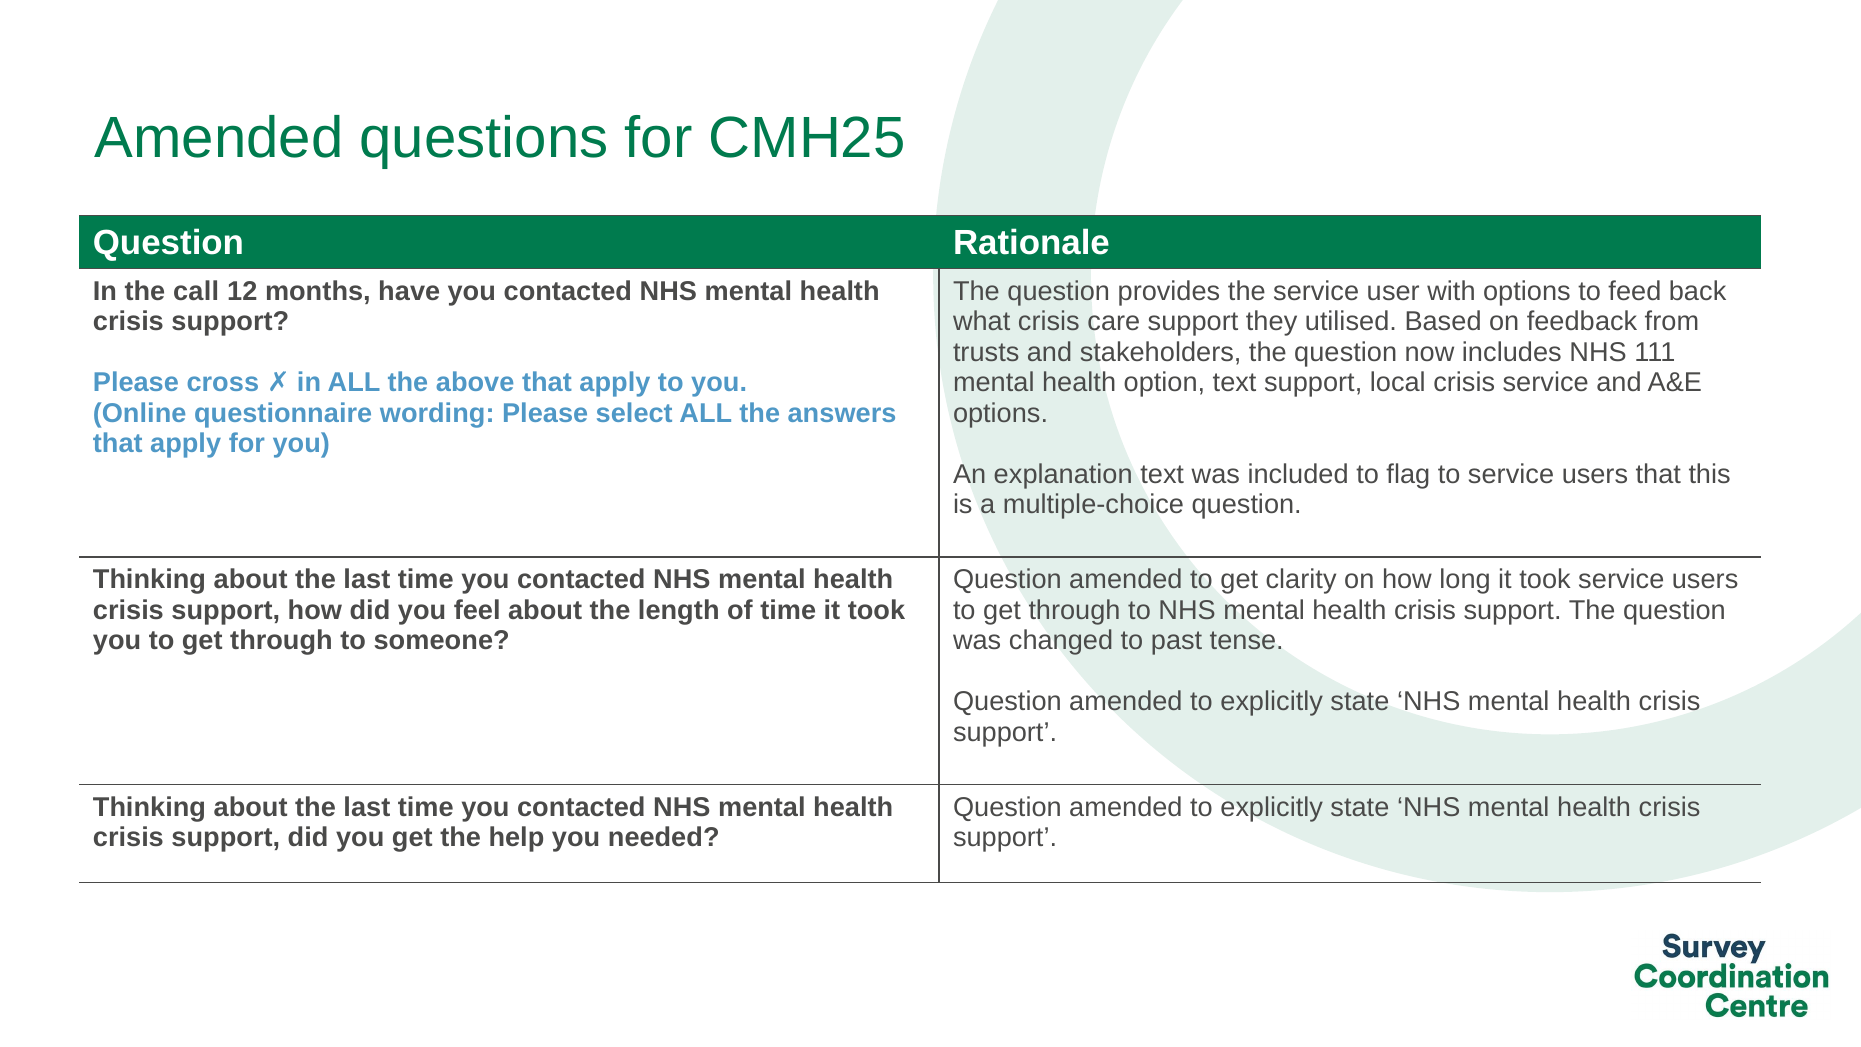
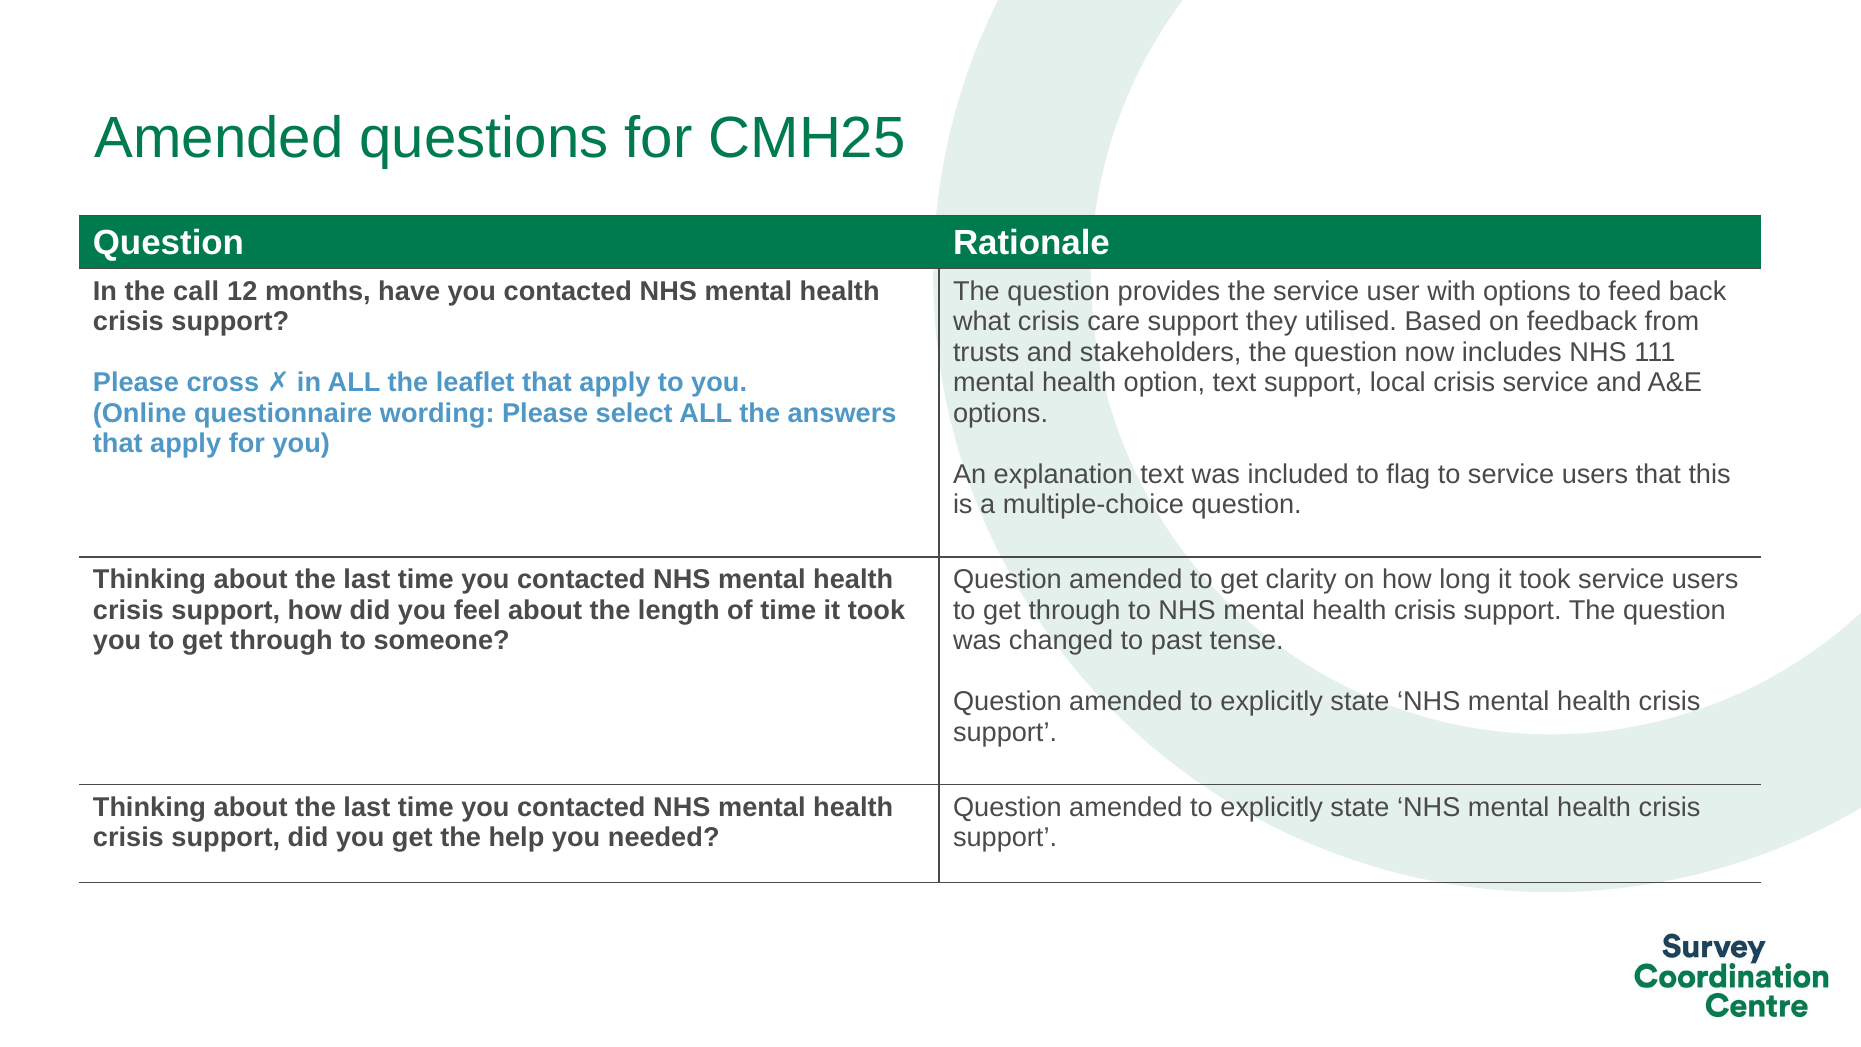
above: above -> leaflet (475, 383)
